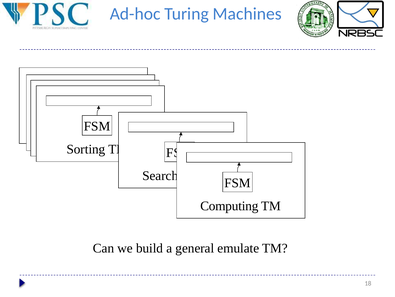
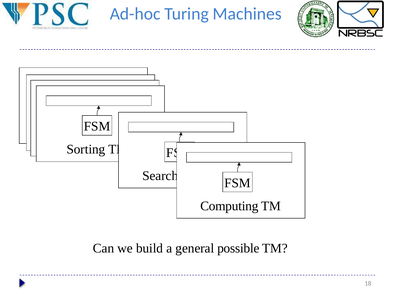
emulate: emulate -> possible (238, 248)
